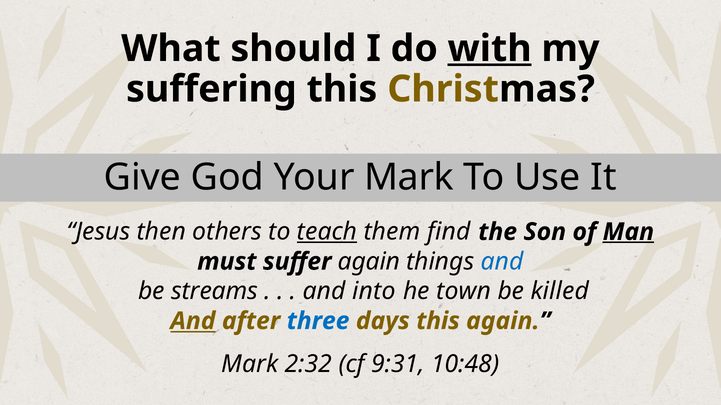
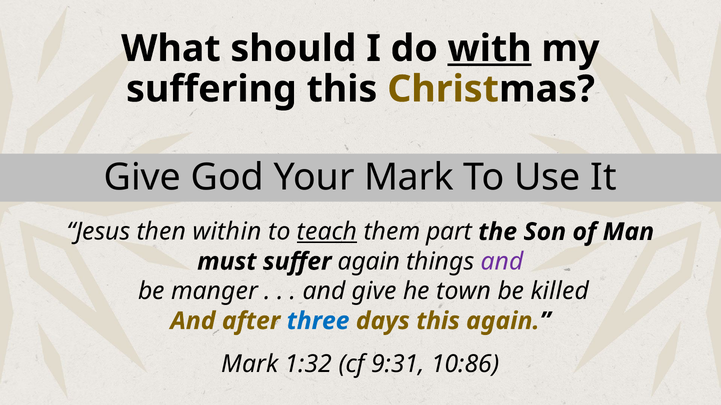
others: others -> within (227, 232)
find: find -> part (449, 232)
Man underline: present -> none (628, 232)
and colour: blue -> purple (502, 262)
streams: streams -> manger (215, 292)
and into: into -> give (374, 292)
And underline: present -> none (193, 321)
2:32: 2:32 -> 1:32 (308, 365)
10:48: 10:48 -> 10:86 (465, 365)
